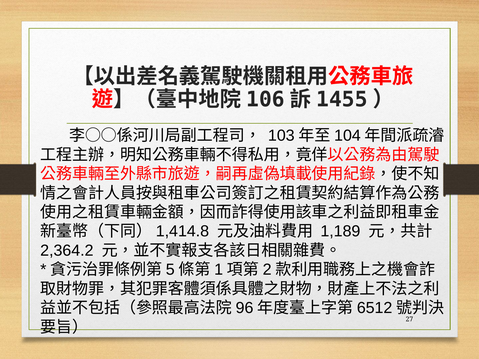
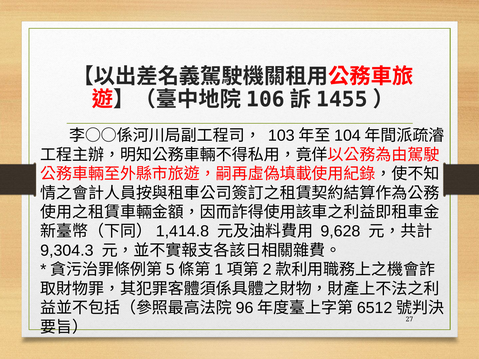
1,189: 1,189 -> 9,628 (340, 232)
2,364.2: 2,364.2 -> 9,304.3 (67, 251)
